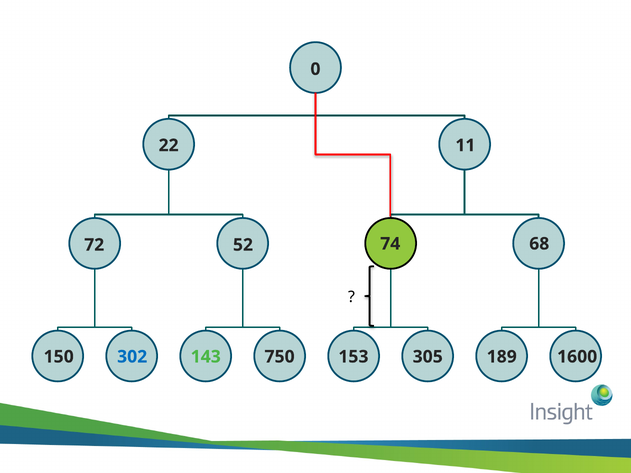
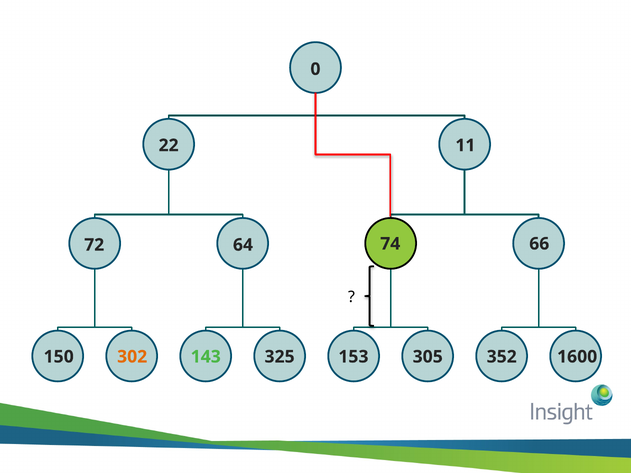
52: 52 -> 64 (243, 245)
68: 68 -> 66 (539, 244)
302 colour: blue -> orange (132, 357)
750: 750 -> 325 (280, 357)
189: 189 -> 352 (502, 357)
